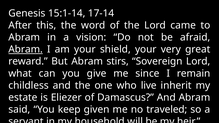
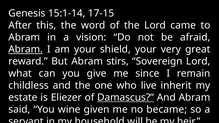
17-14: 17-14 -> 17-15 (101, 13)
Damascus underline: none -> present (126, 98)
keep: keep -> wine (69, 110)
traveled: traveled -> became (167, 110)
